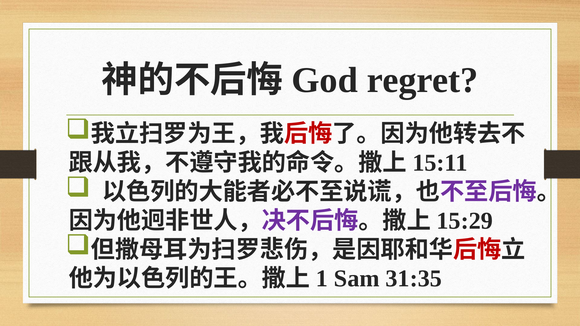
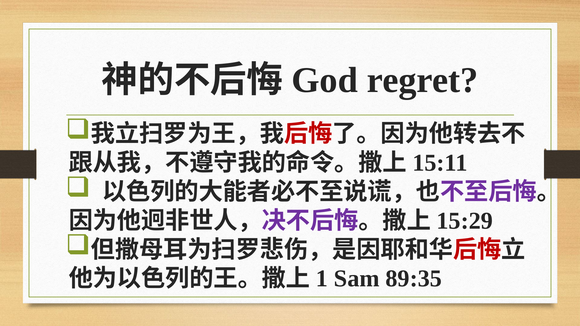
31:35: 31:35 -> 89:35 (414, 279)
